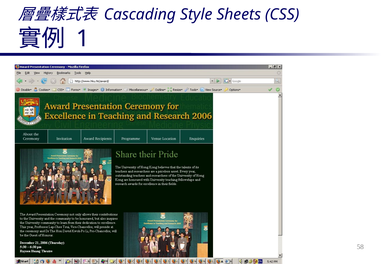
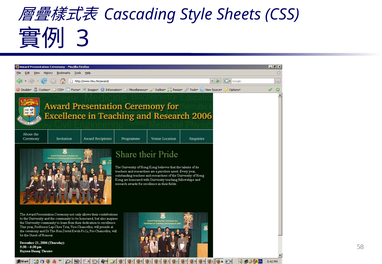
1: 1 -> 3 (83, 39)
